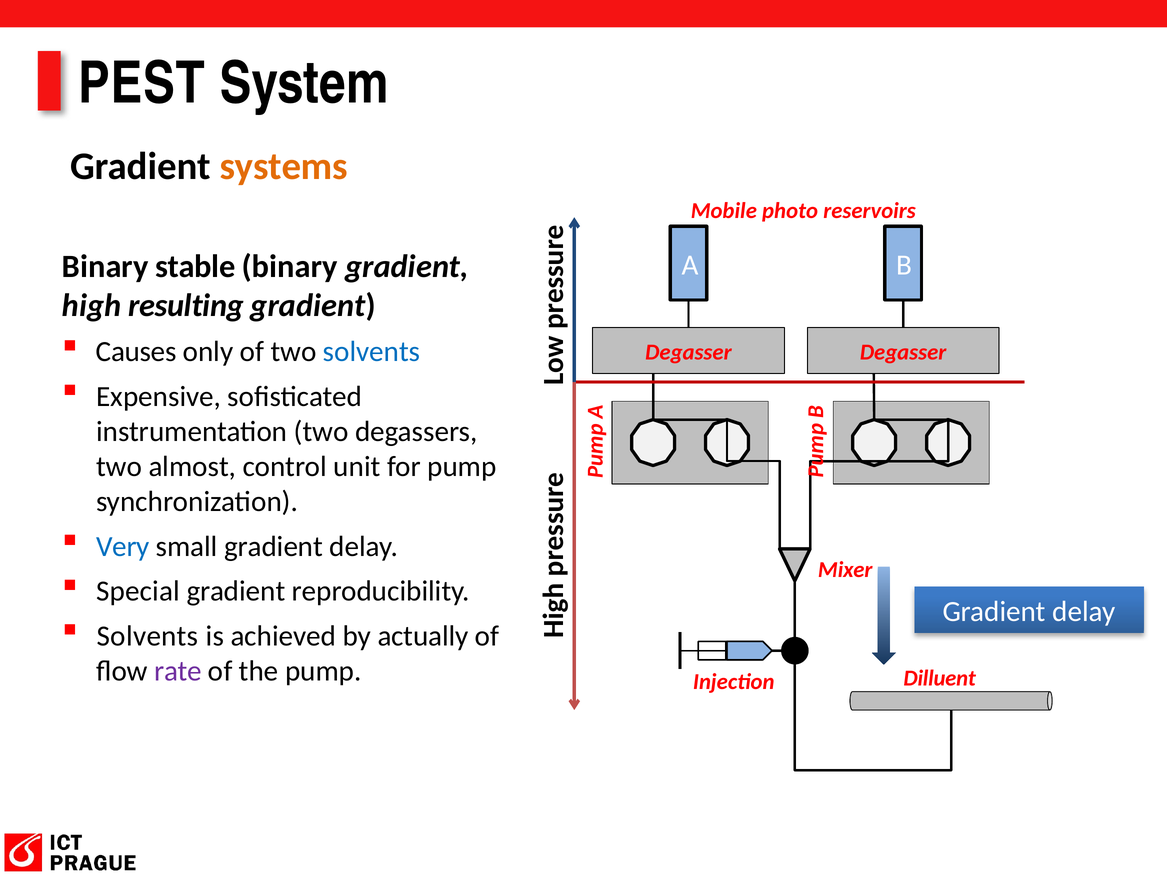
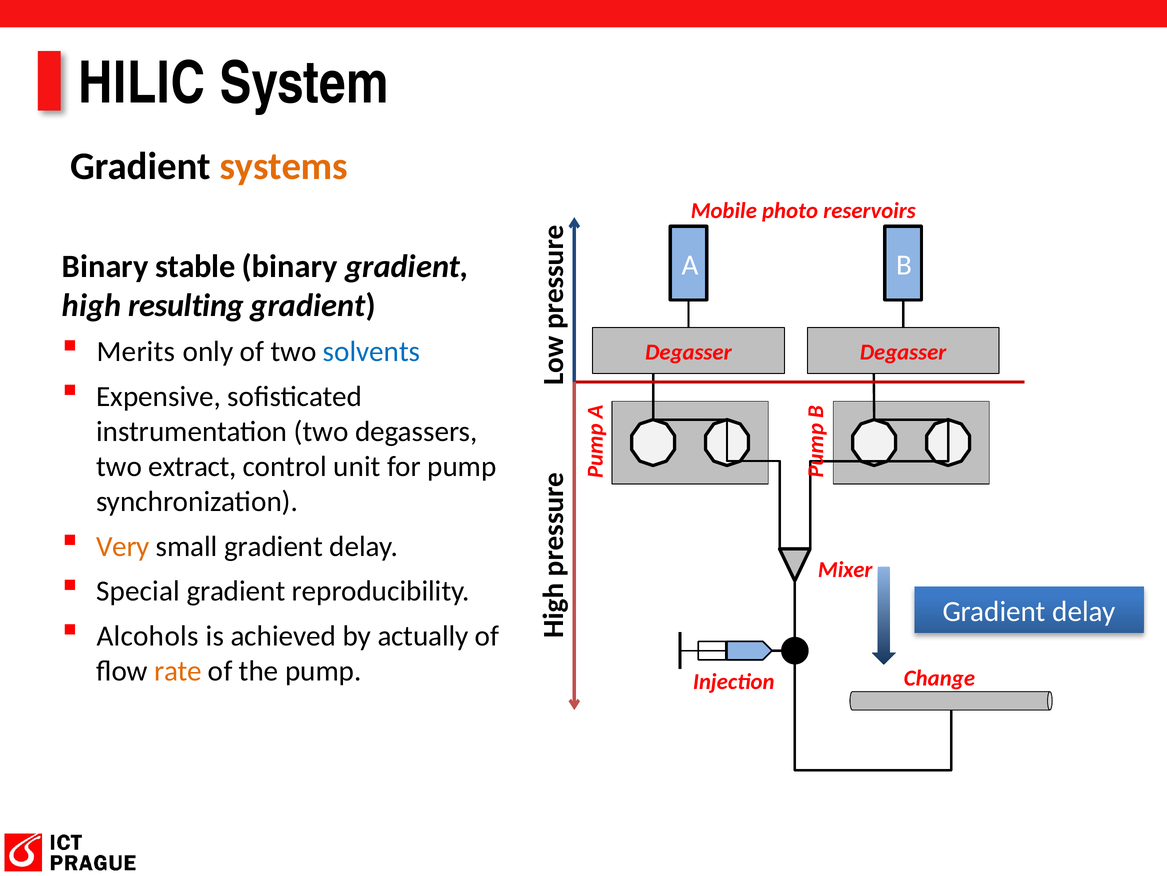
PEST: PEST -> HILIC (142, 83)
Causes: Causes -> Merits (136, 351)
almost: almost -> extract (192, 466)
Very colour: blue -> orange (123, 546)
Solvents: Solvents -> Alcohols (148, 636)
rate colour: purple -> orange (178, 671)
Dilluent: Dilluent -> Change (939, 678)
